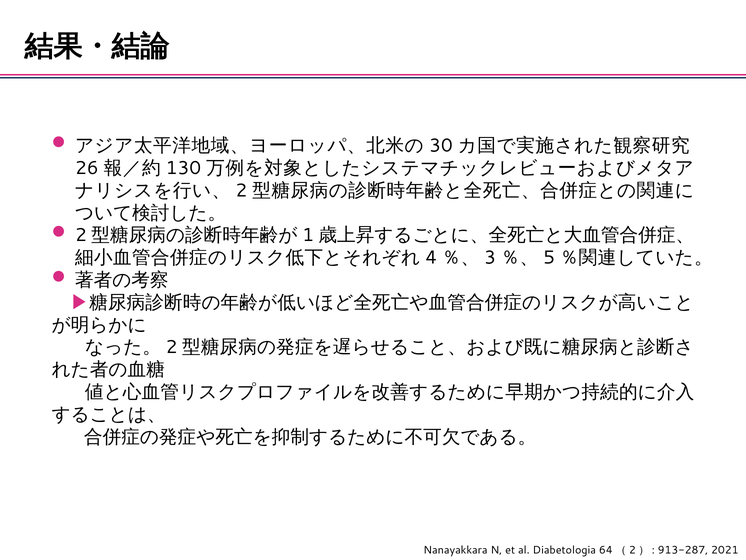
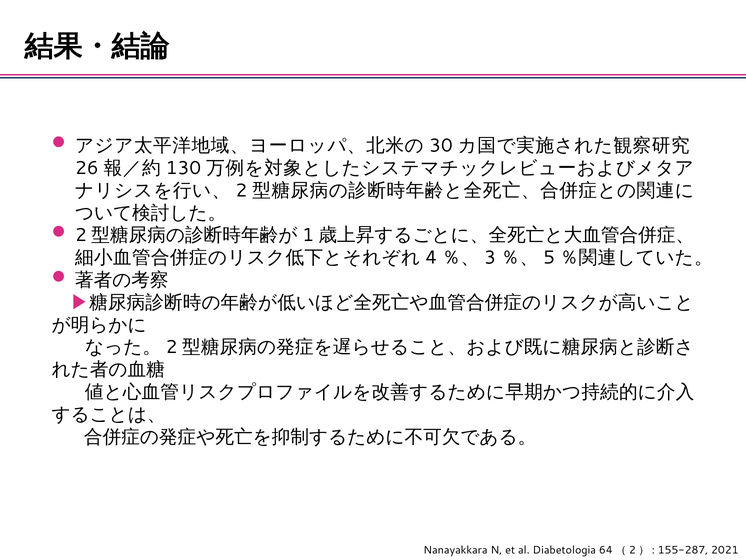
913-287: 913-287 -> 155-287 (683, 550)
